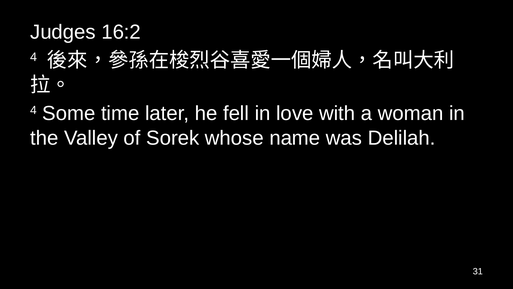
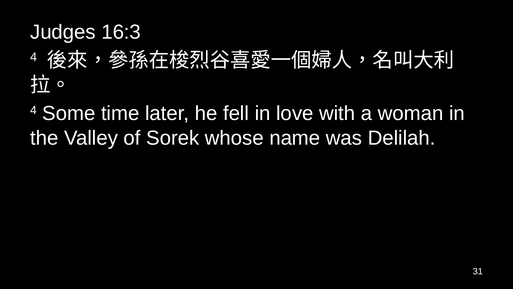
16:2: 16:2 -> 16:3 (121, 32)
